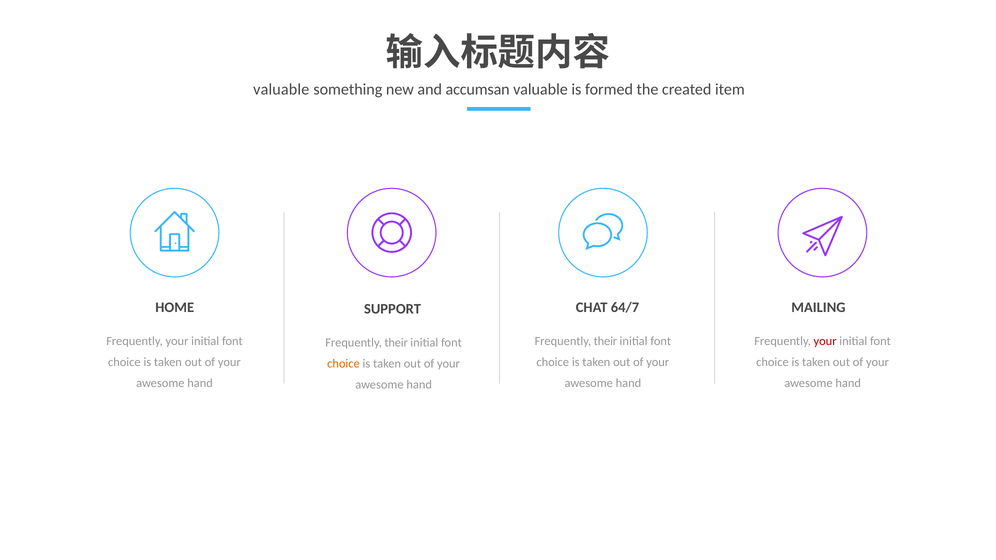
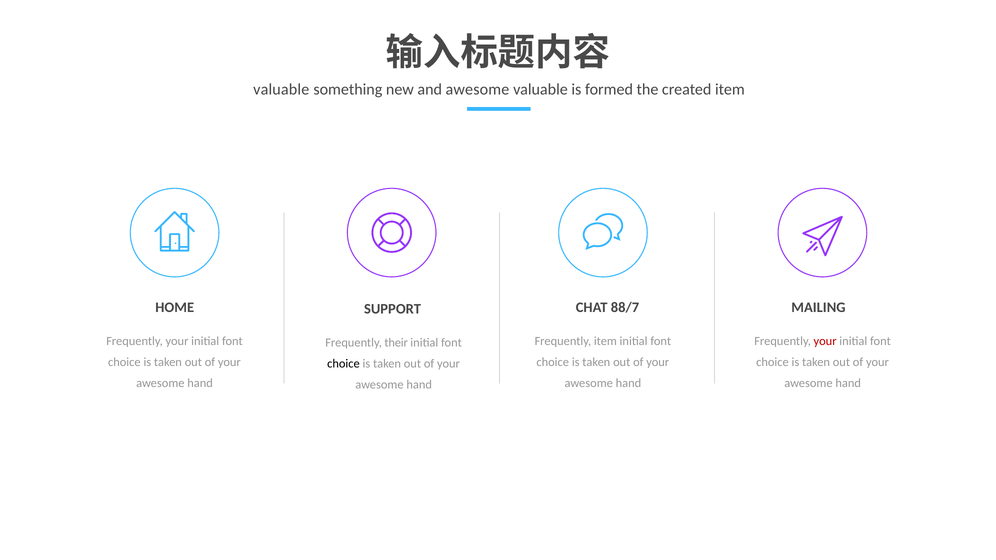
and accumsan: accumsan -> awesome (477, 89)
64/7: 64/7 -> 88/7 (625, 308)
their: their -> item (605, 341)
choice colour: orange -> black (343, 364)
